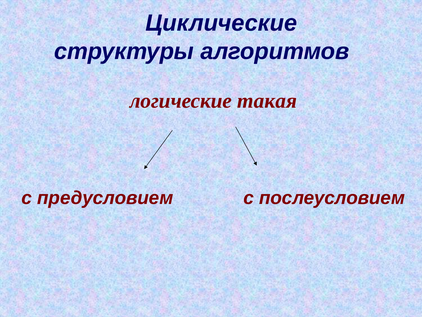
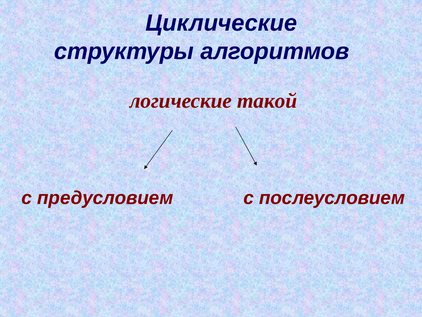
такая: такая -> такой (267, 101)
